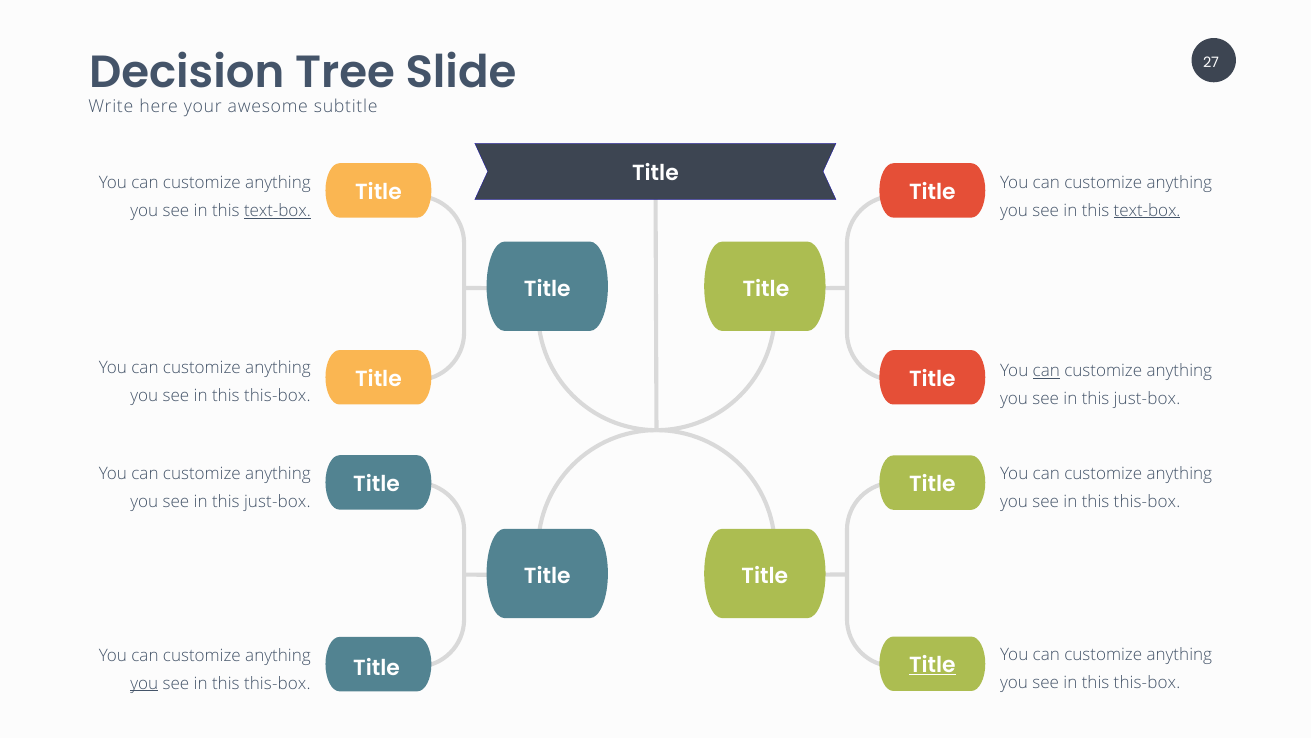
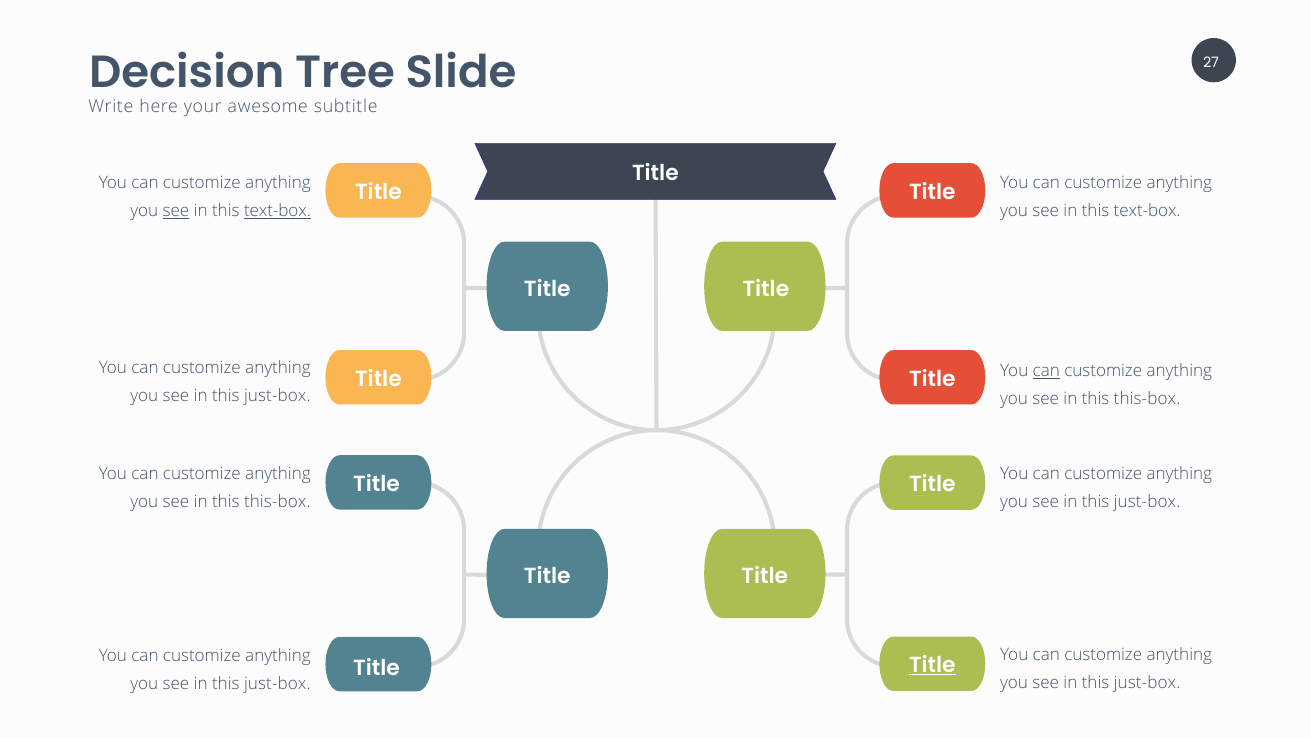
text-box underline: present -> none (1147, 210)
see underline: none -> present (176, 211)
this-box: this-box -> just-box (277, 396)
just-box: just-box -> this-box (1147, 399)
just-box: just-box -> this-box (277, 501)
this-box: this-box -> just-box (1147, 501)
this-box: this-box -> just-box (1147, 682)
you underline: present -> none (144, 683)
this-box: this-box -> just-box (277, 683)
